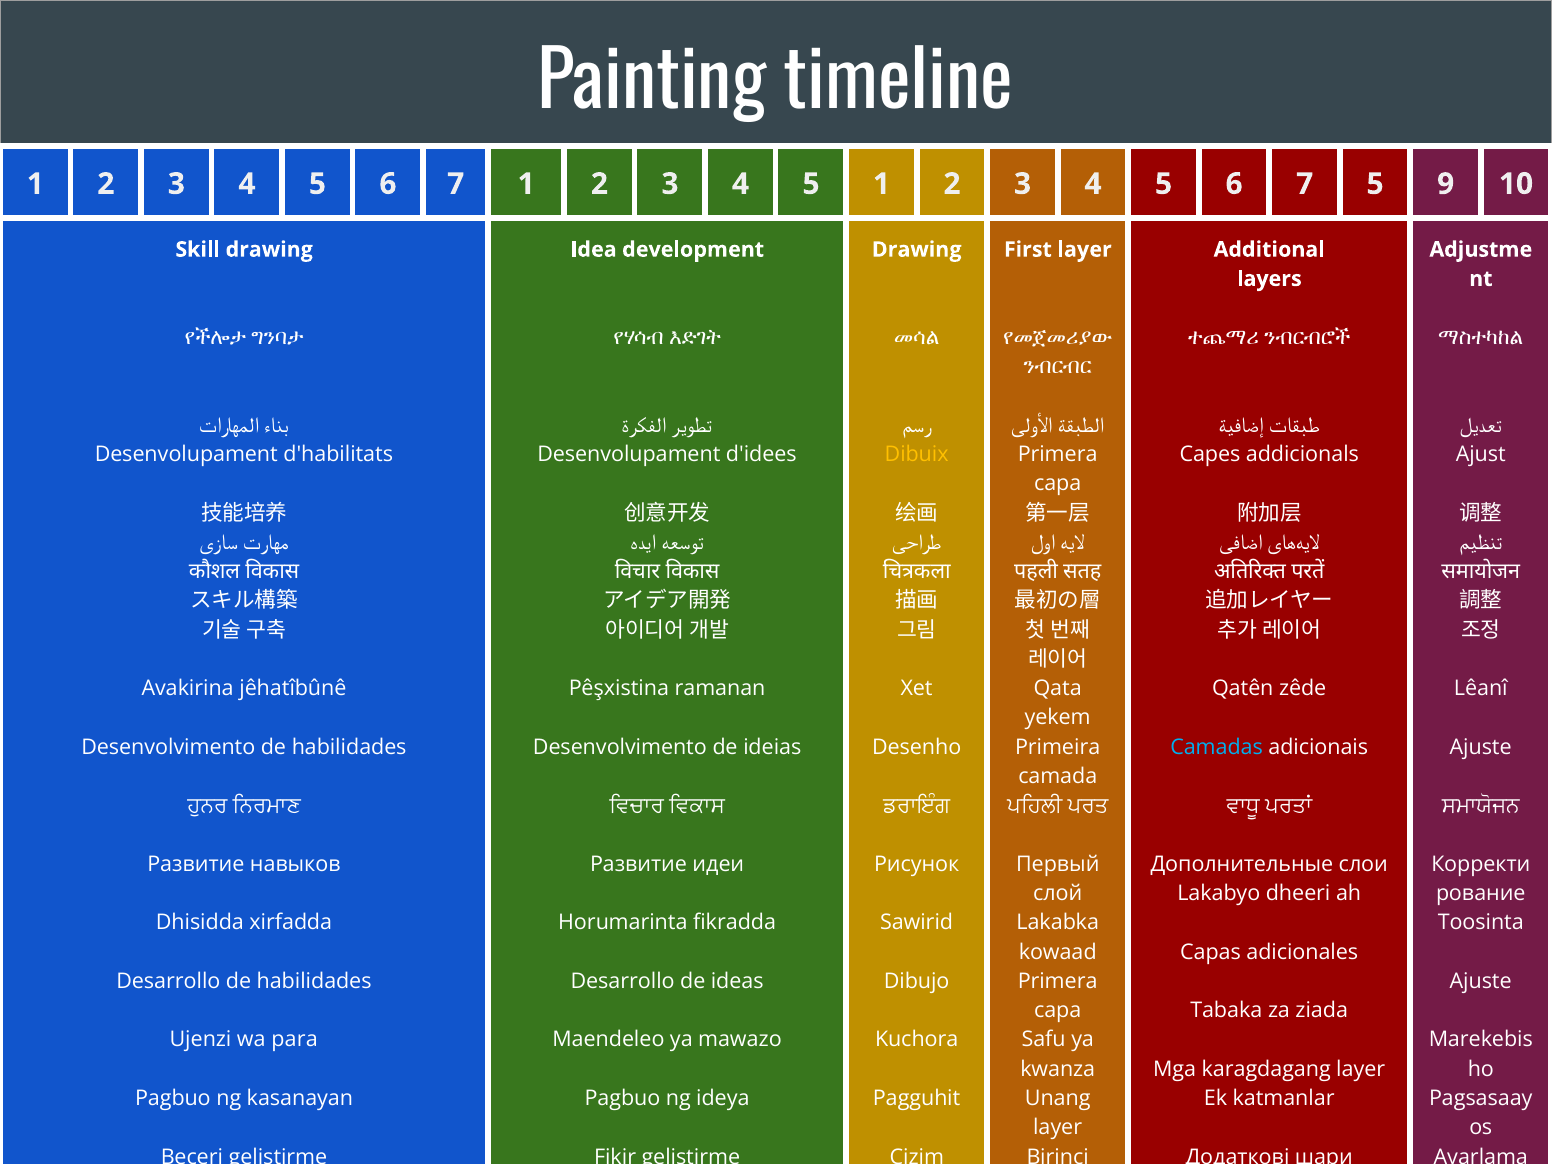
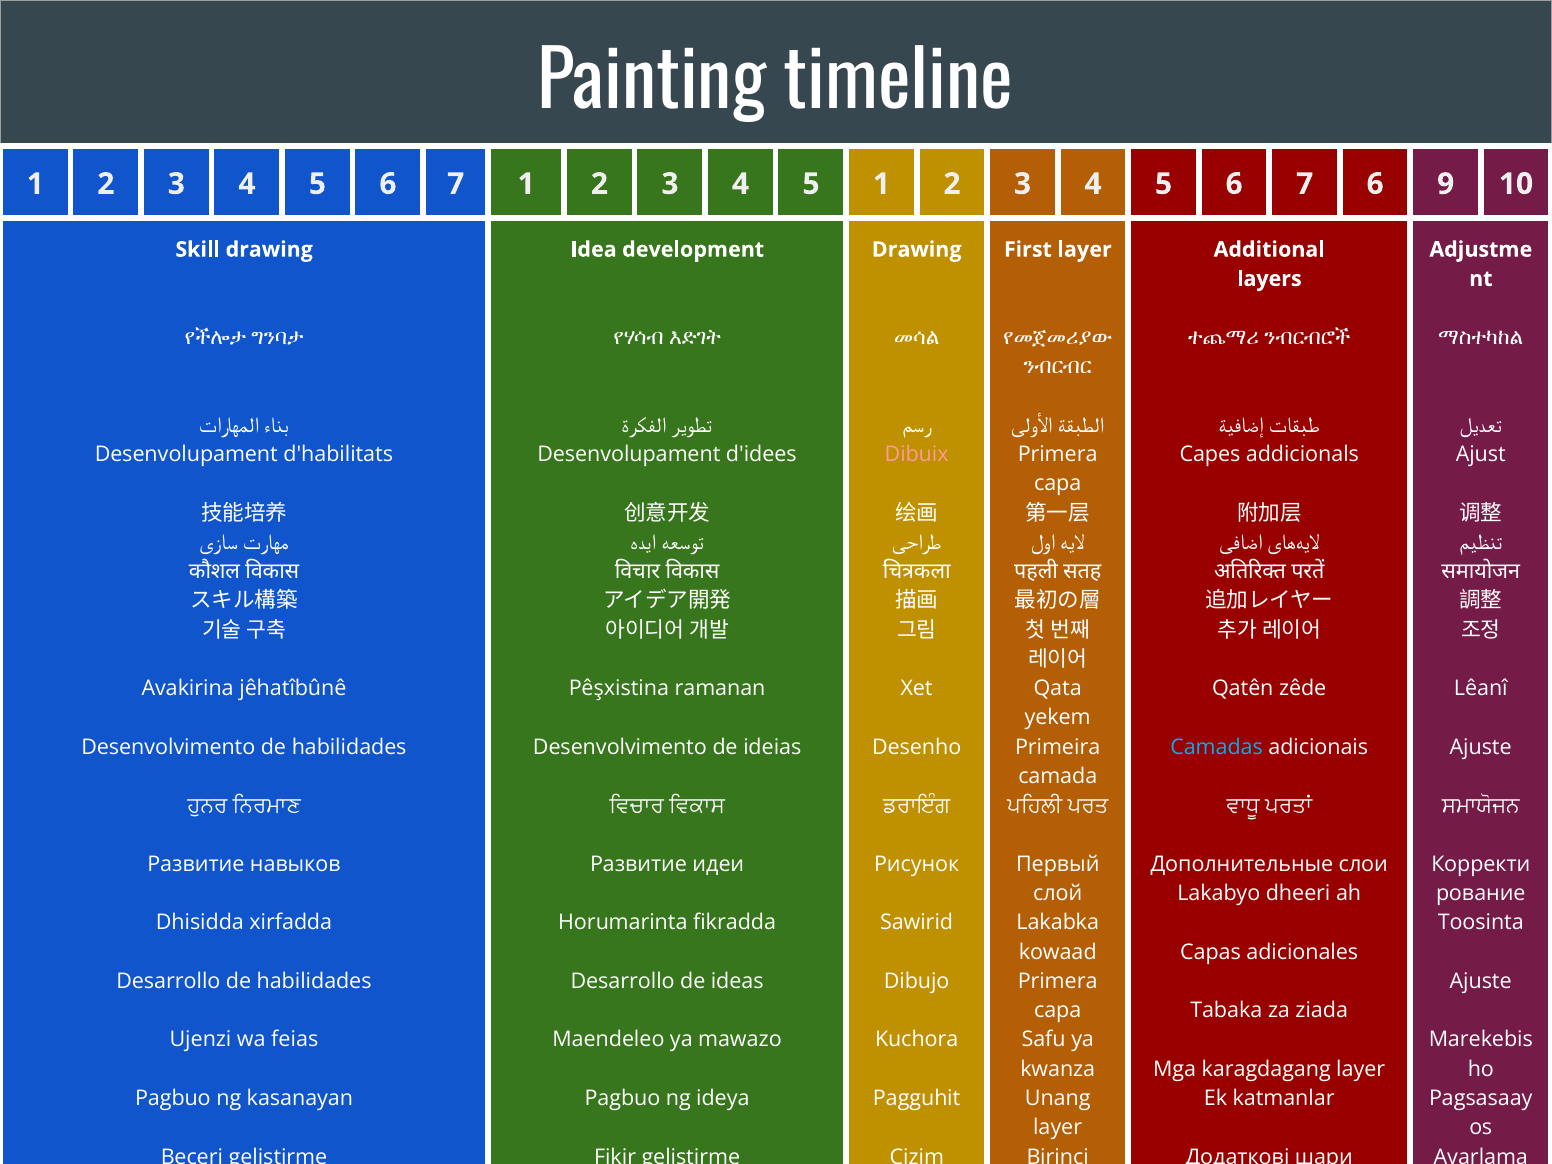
7 5: 5 -> 6 (1375, 184)
Dibuix colour: yellow -> pink (917, 454)
para: para -> feias (295, 1040)
